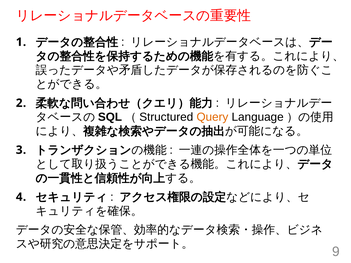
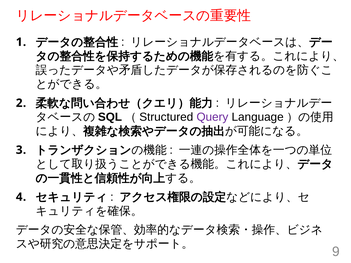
Query colour: orange -> purple (212, 117)
